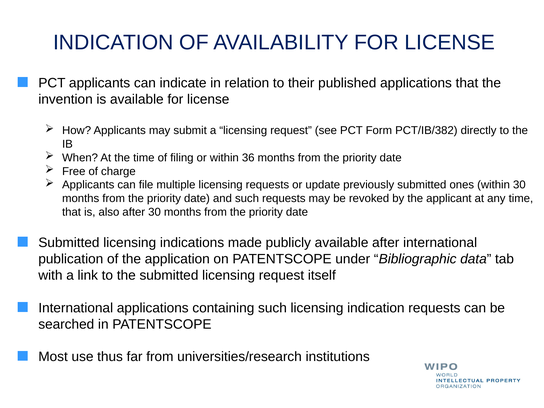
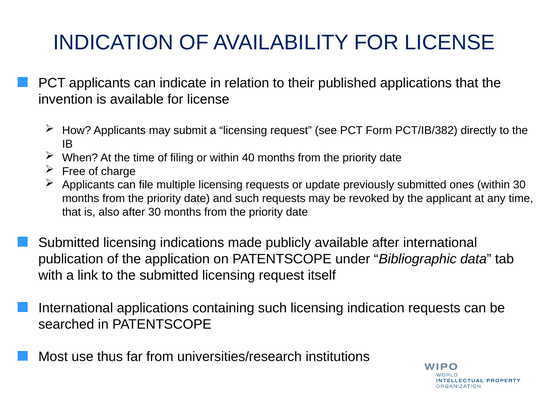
36: 36 -> 40 (248, 158)
